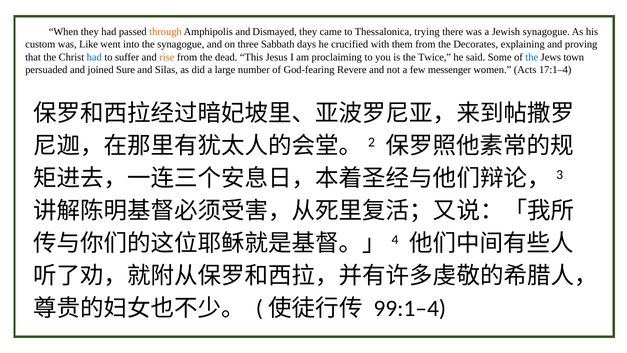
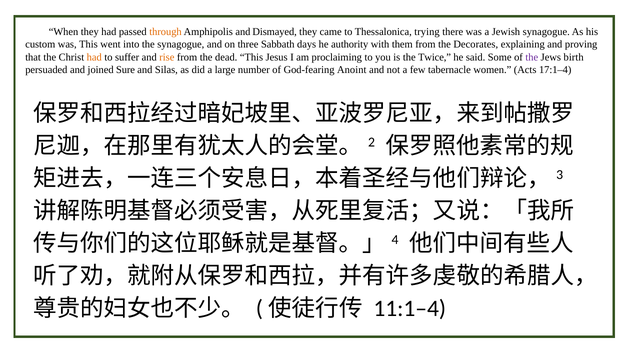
was Like: Like -> This (89, 44)
crucified: crucified -> authority (350, 44)
had colour: blue -> orange (94, 57)
the colour: blue -> purple (532, 57)
town: town -> birth (574, 57)
Revere: Revere -> Anoint (352, 70)
messenger: messenger -> tabernacle (449, 70)
99:1–4: 99:1–4 -> 11:1–4 (410, 308)
